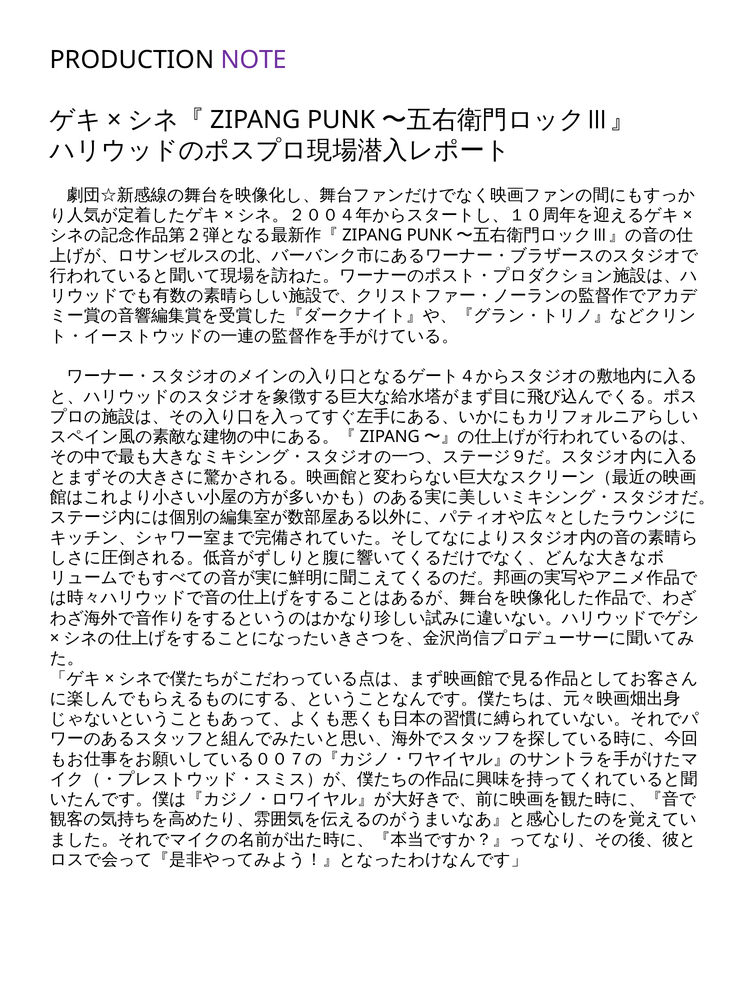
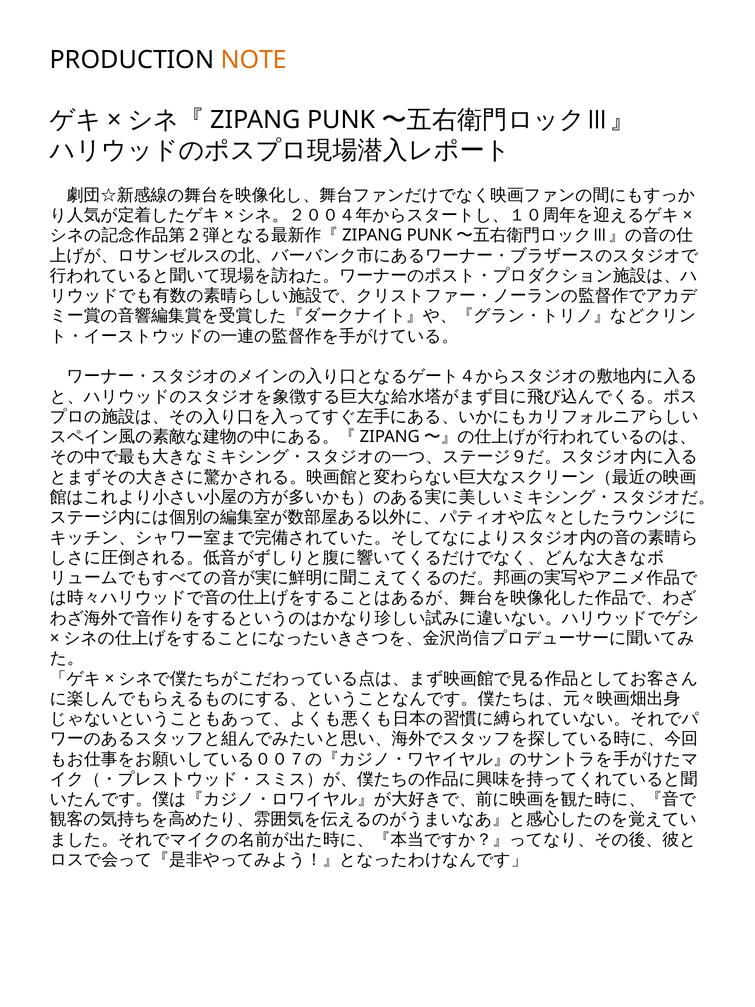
NOTE colour: purple -> orange (254, 60)
